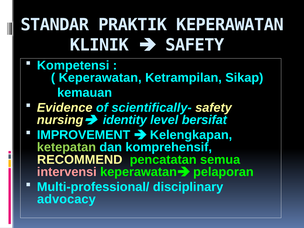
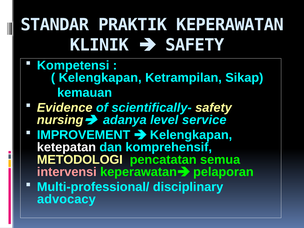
Keperawatan: Keperawatan -> Kelengkapan (100, 78)
identity: identity -> adanya (125, 120)
bersifat: bersifat -> service (204, 120)
ketepatan colour: light green -> white (66, 147)
RECOMMEND: RECOMMEND -> METODOLOGI (80, 160)
